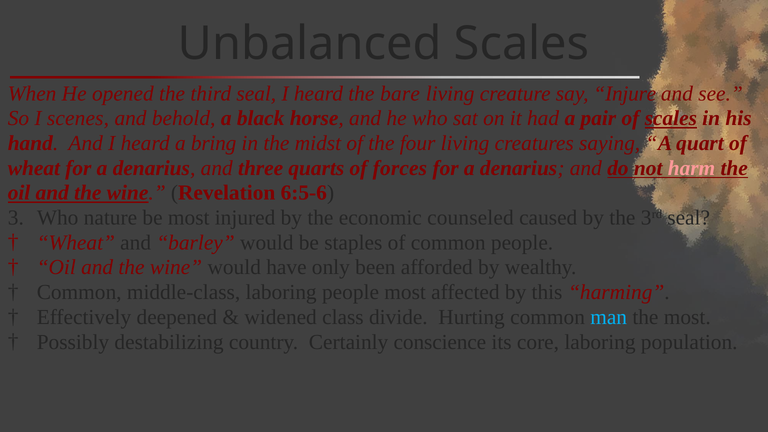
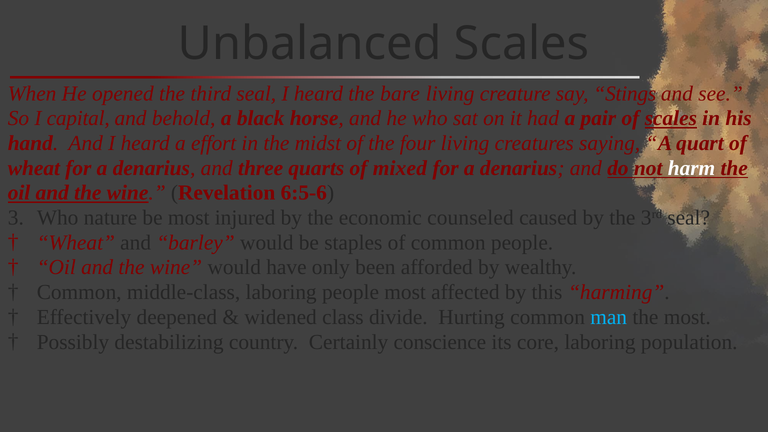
Injure: Injure -> Stings (625, 93)
scenes: scenes -> capital (78, 118)
bring: bring -> effort (214, 143)
forces: forces -> mixed (400, 168)
harm colour: pink -> white (691, 168)
